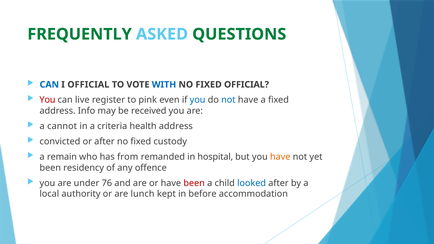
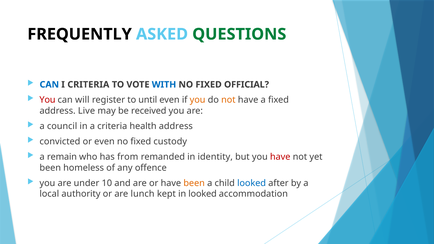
FREQUENTLY colour: green -> black (80, 34)
I OFFICIAL: OFFICIAL -> CRITERIA (88, 85)
live: live -> will (82, 100)
pink: pink -> until (148, 100)
you colour: blue -> orange (198, 100)
not colour: blue -> orange (228, 100)
Info: Info -> Live (87, 111)
cannot: cannot -> council (62, 126)
or after: after -> even (104, 142)
hospital: hospital -> identity (215, 157)
have colour: orange -> red (280, 157)
residency: residency -> homeless (84, 168)
76: 76 -> 10 (107, 183)
been colour: red -> orange (194, 183)
in before: before -> looked (203, 194)
